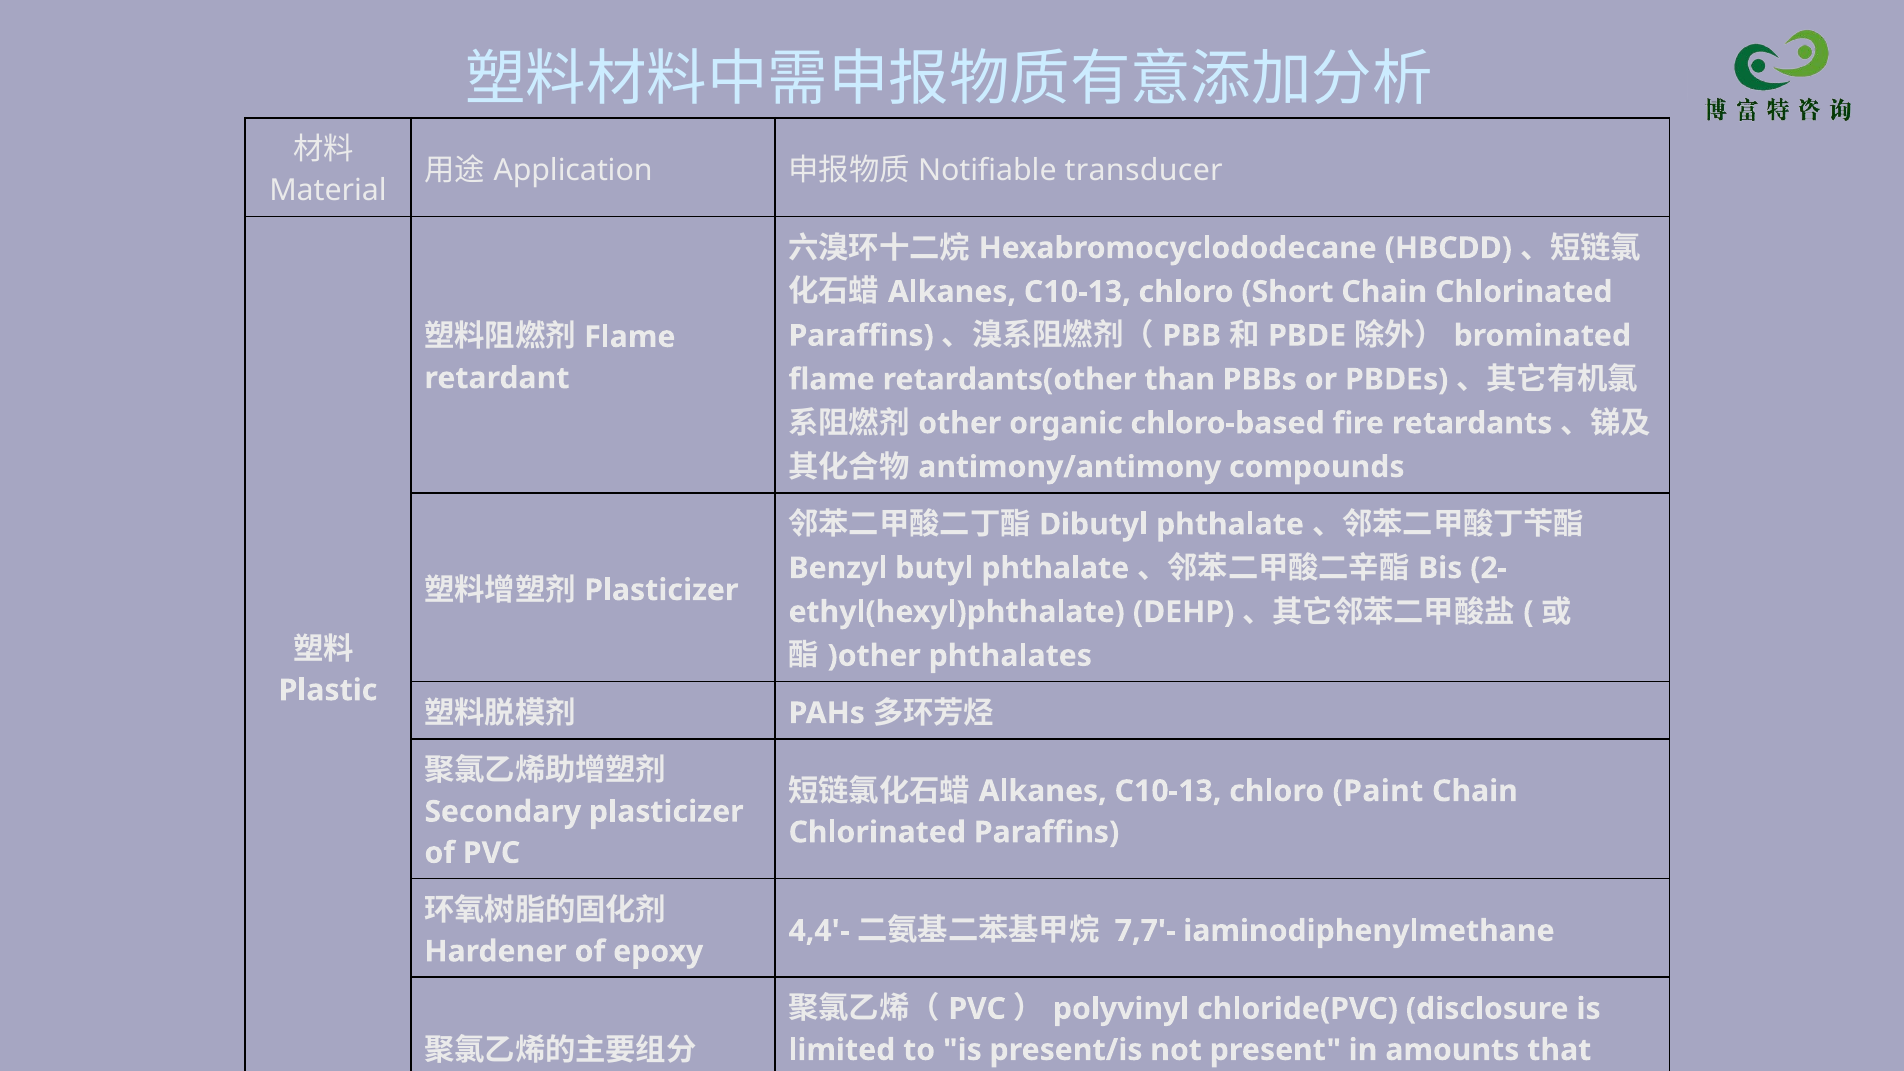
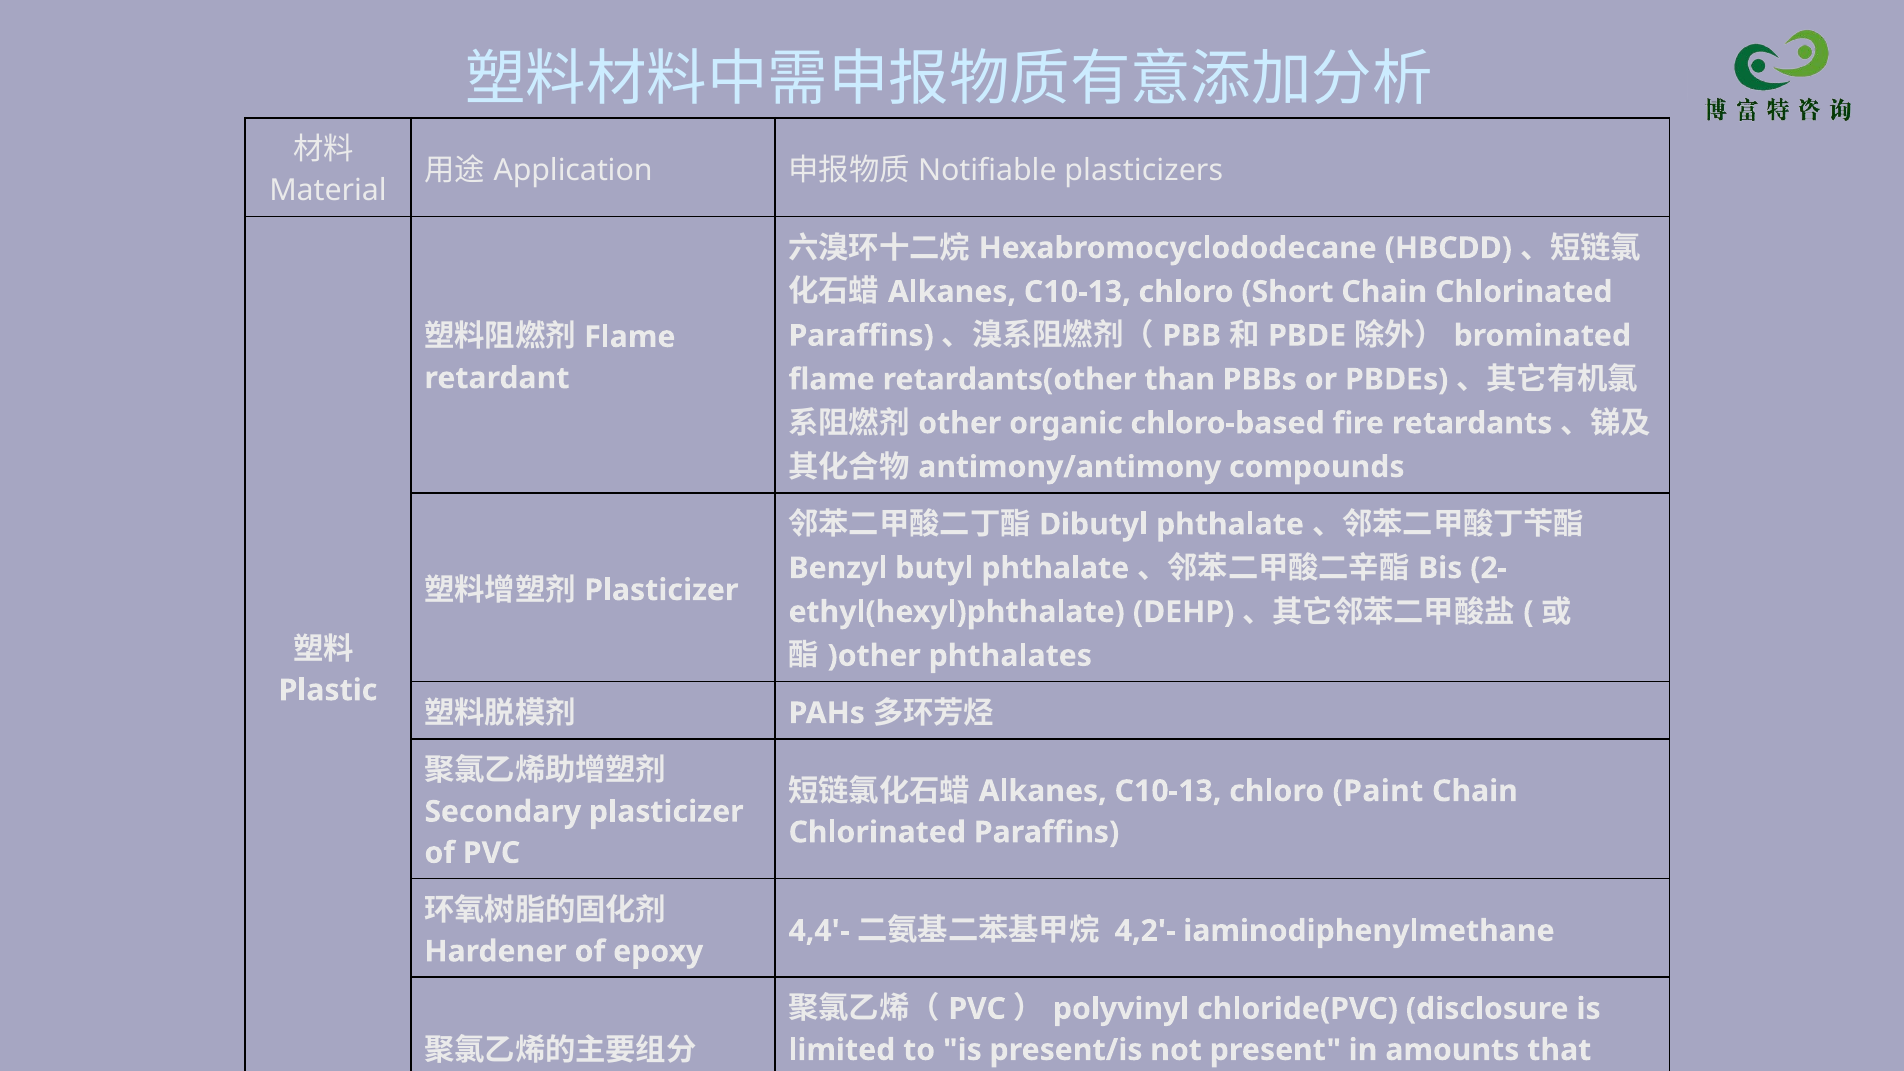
transducer: transducer -> plasticizers (1144, 170)
7,7'-: 7,7'- -> 4,2'- (1145, 931)
